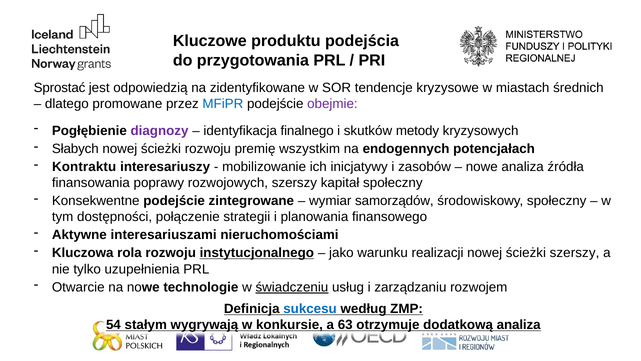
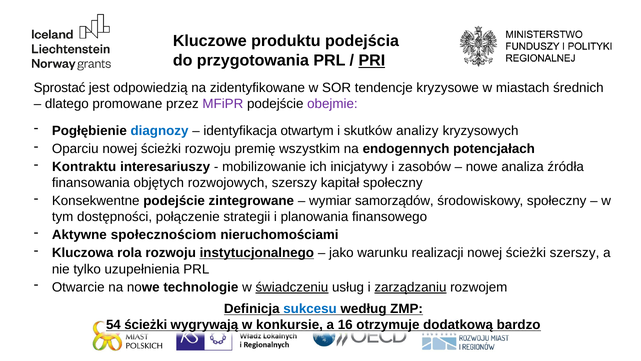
PRI underline: none -> present (372, 60)
MFiPR colour: blue -> purple (223, 104)
diagnozy colour: purple -> blue (160, 131)
finalnego: finalnego -> otwartym (307, 131)
metody: metody -> analizy (417, 131)
Słabych: Słabych -> Oparciu (75, 149)
poprawy: poprawy -> objętych (159, 183)
interesariuszami: interesariuszami -> społecznościom (164, 235)
zarządzaniu underline: none -> present (410, 287)
54 stałym: stałym -> ścieżki (146, 324)
63: 63 -> 16 (345, 324)
dodatkową analiza: analiza -> bardzo (519, 324)
